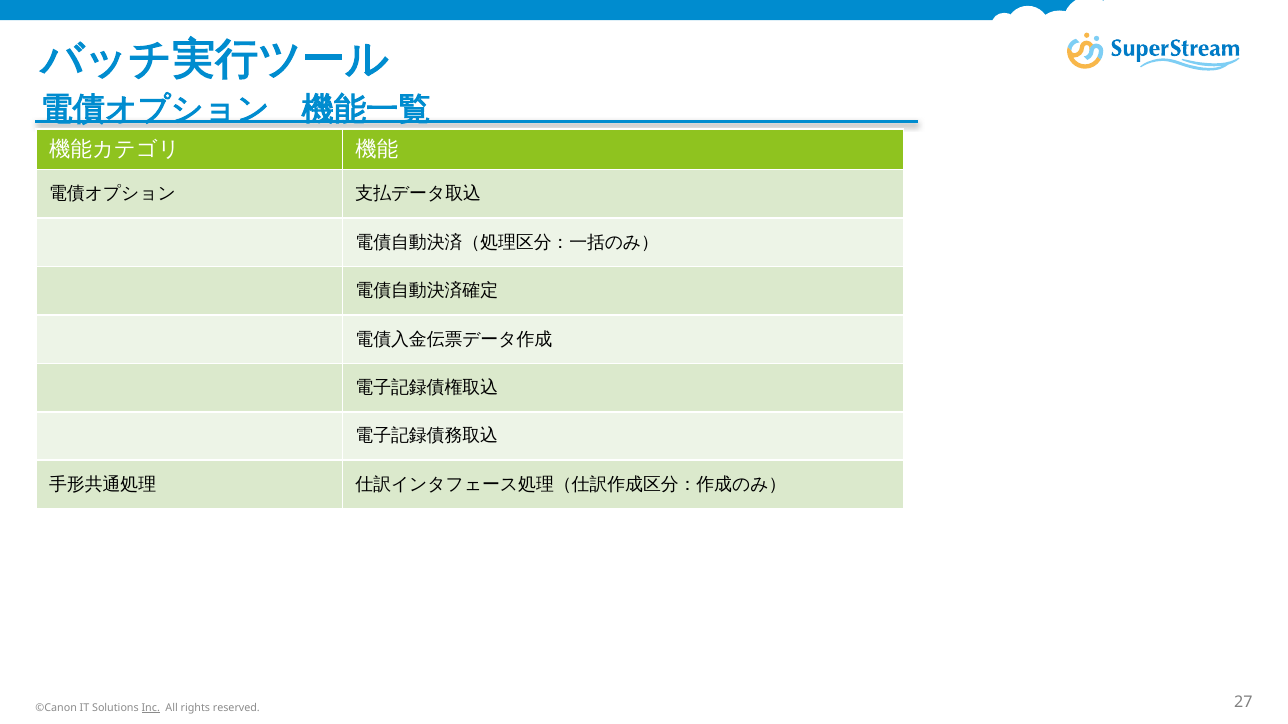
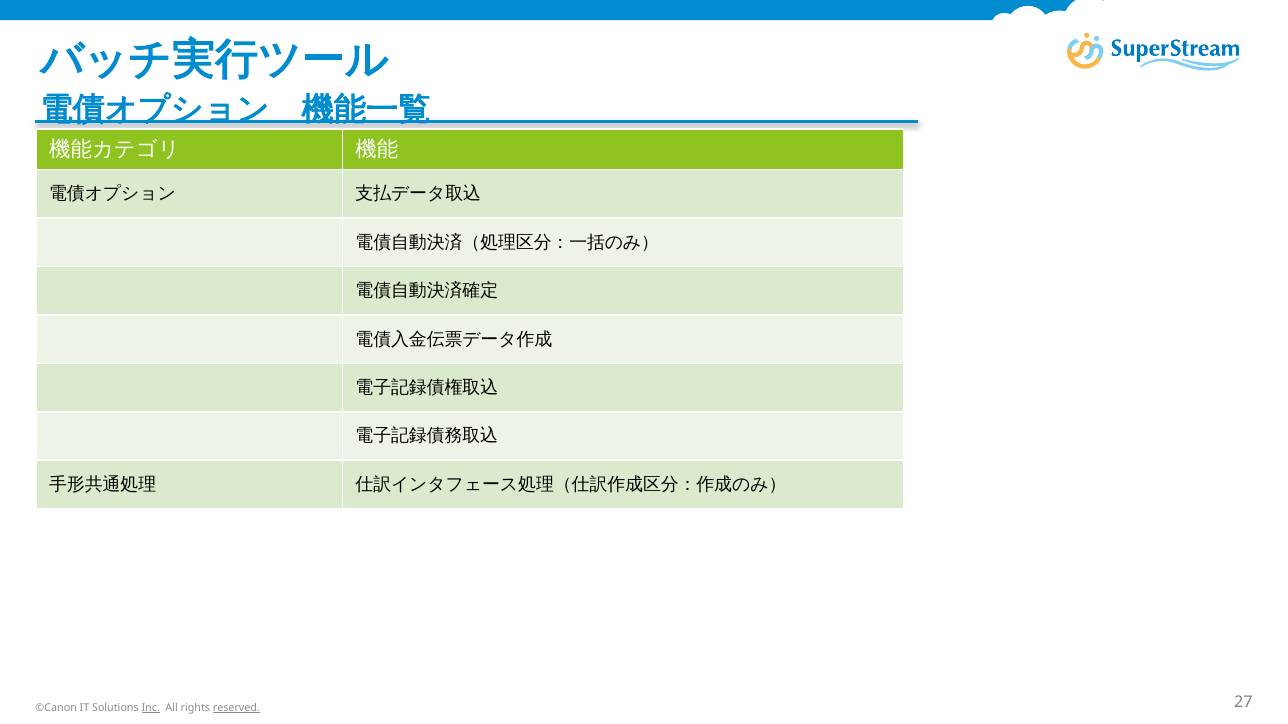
reserved underline: none -> present (236, 708)
